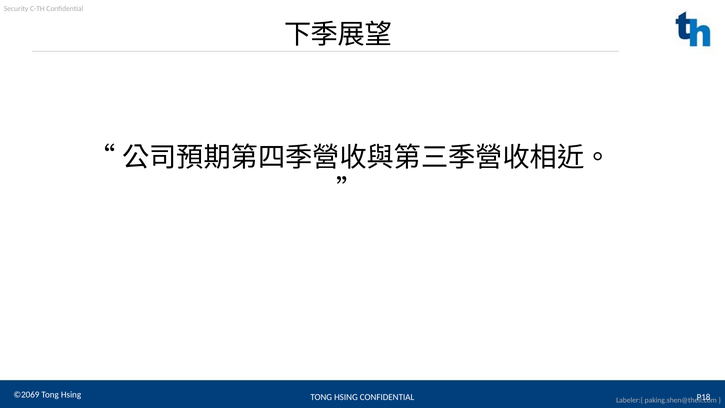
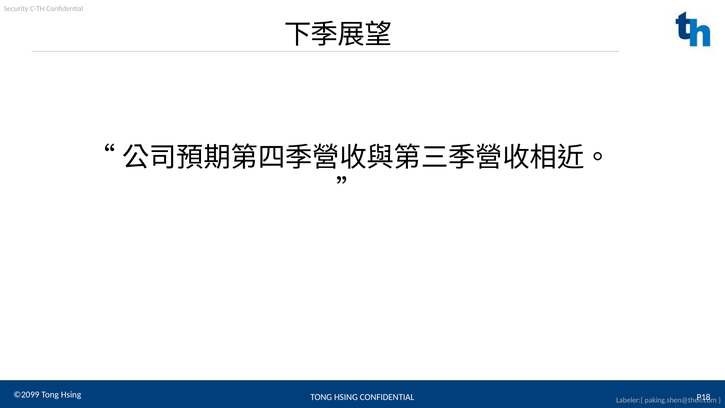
©2069: ©2069 -> ©2099 (27, 394)
